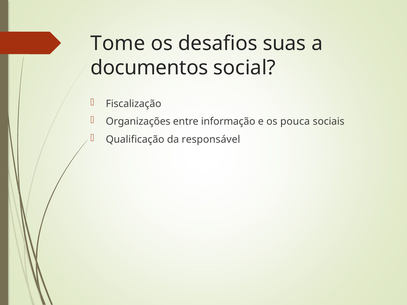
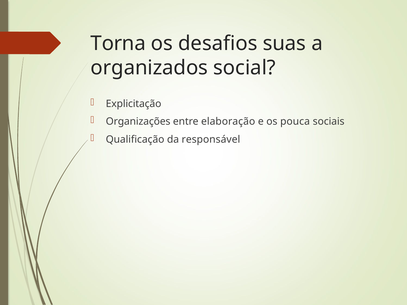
Tome: Tome -> Torna (118, 43)
documentos: documentos -> organizados (149, 68)
Fiscalização: Fiscalização -> Explicitação (134, 104)
informação: informação -> elaboração (228, 122)
